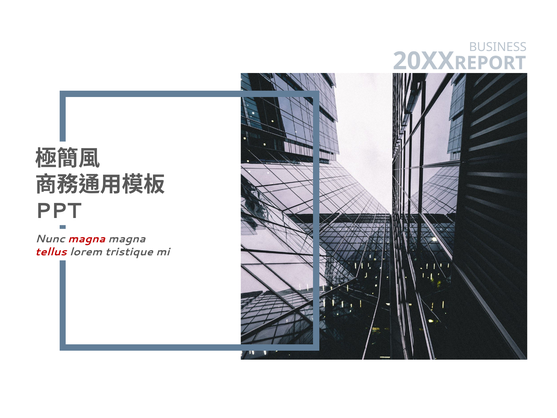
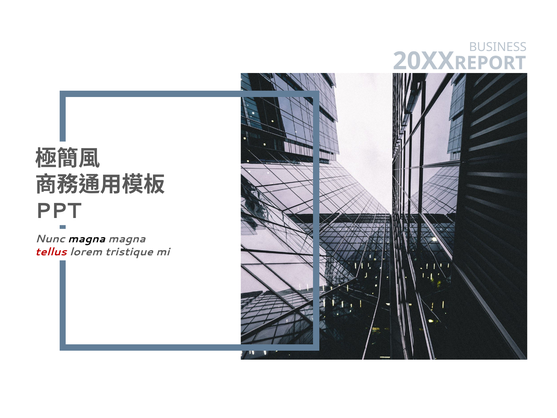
magna colour: red -> black (87, 239)
